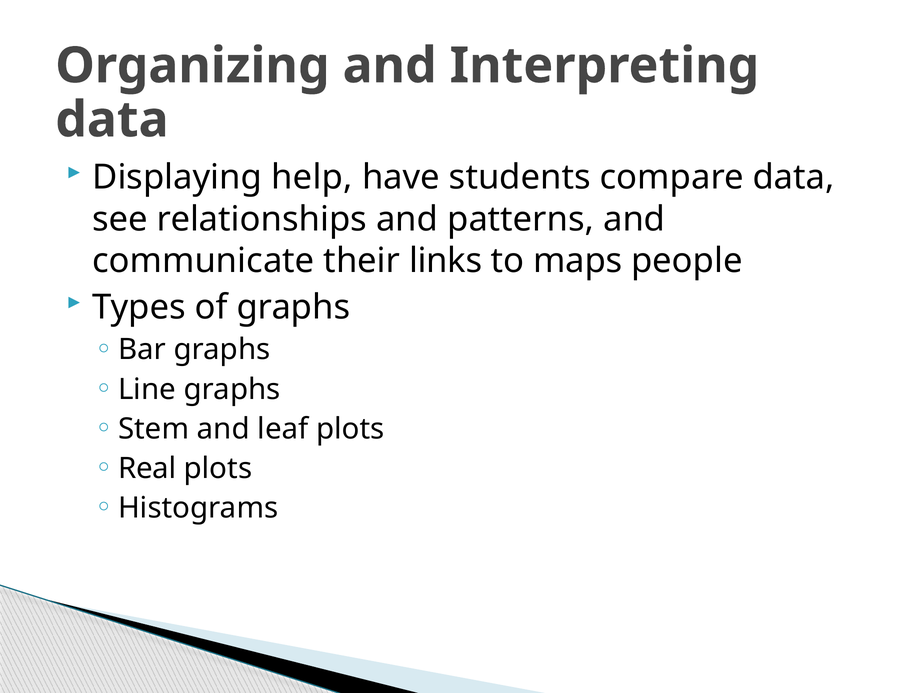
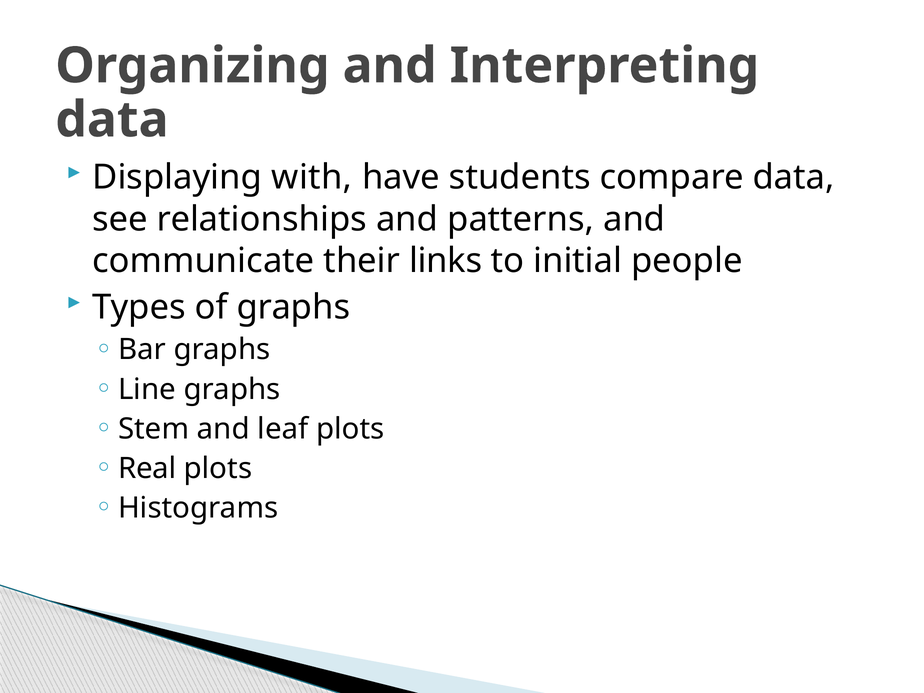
help: help -> with (312, 177)
maps: maps -> initial (578, 261)
